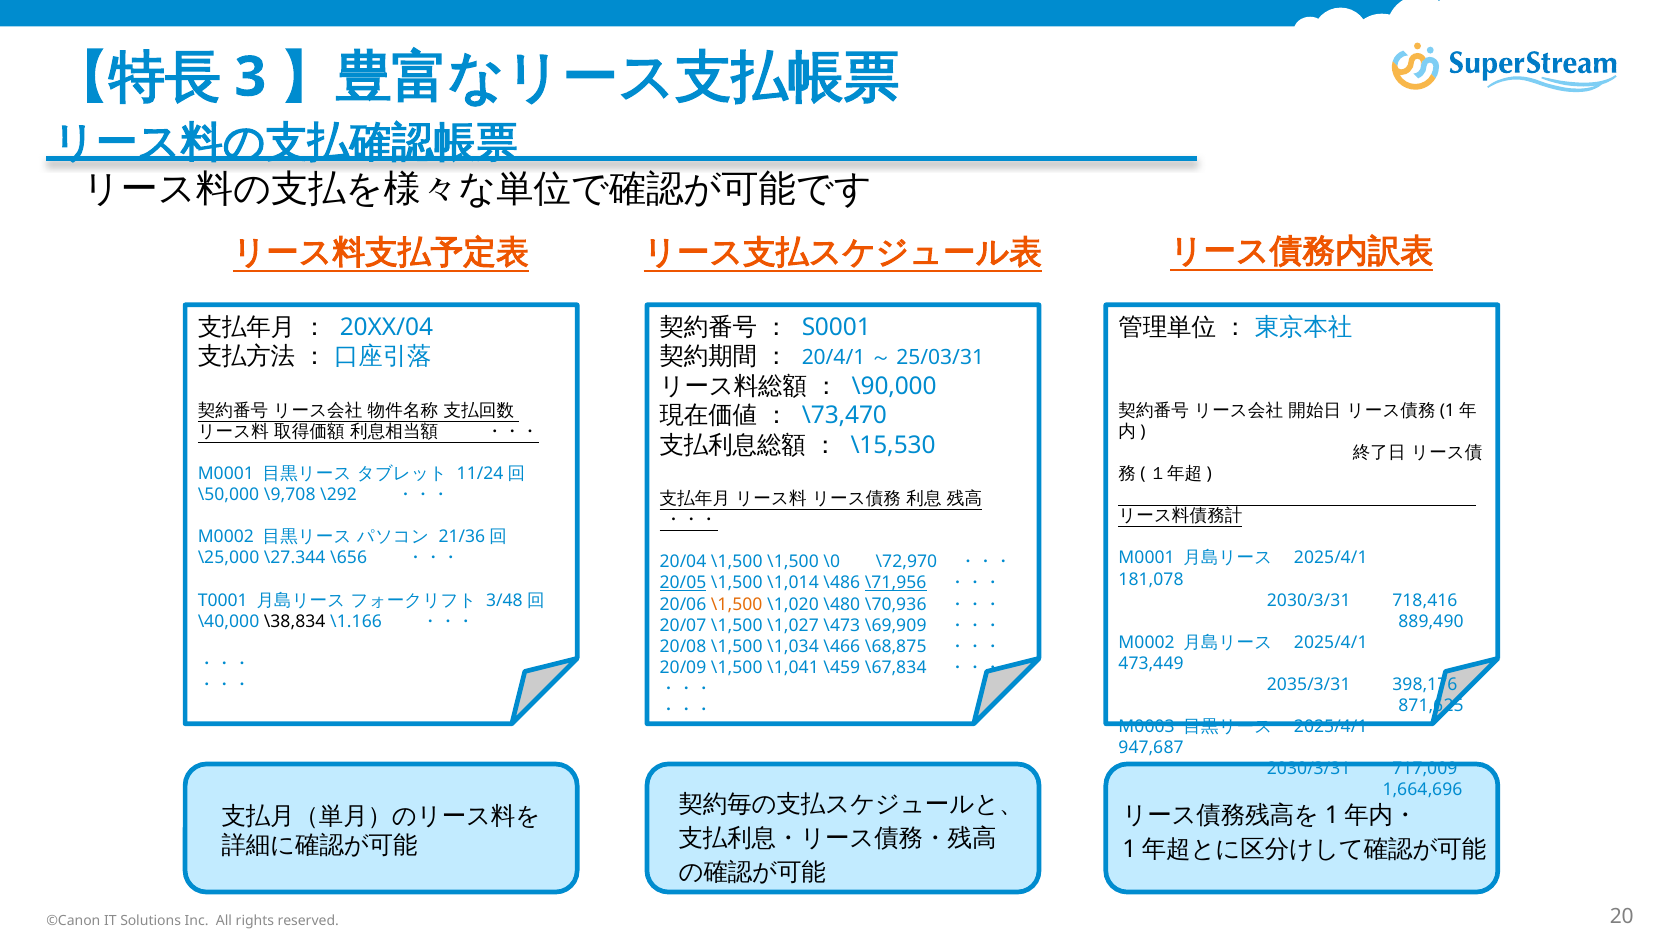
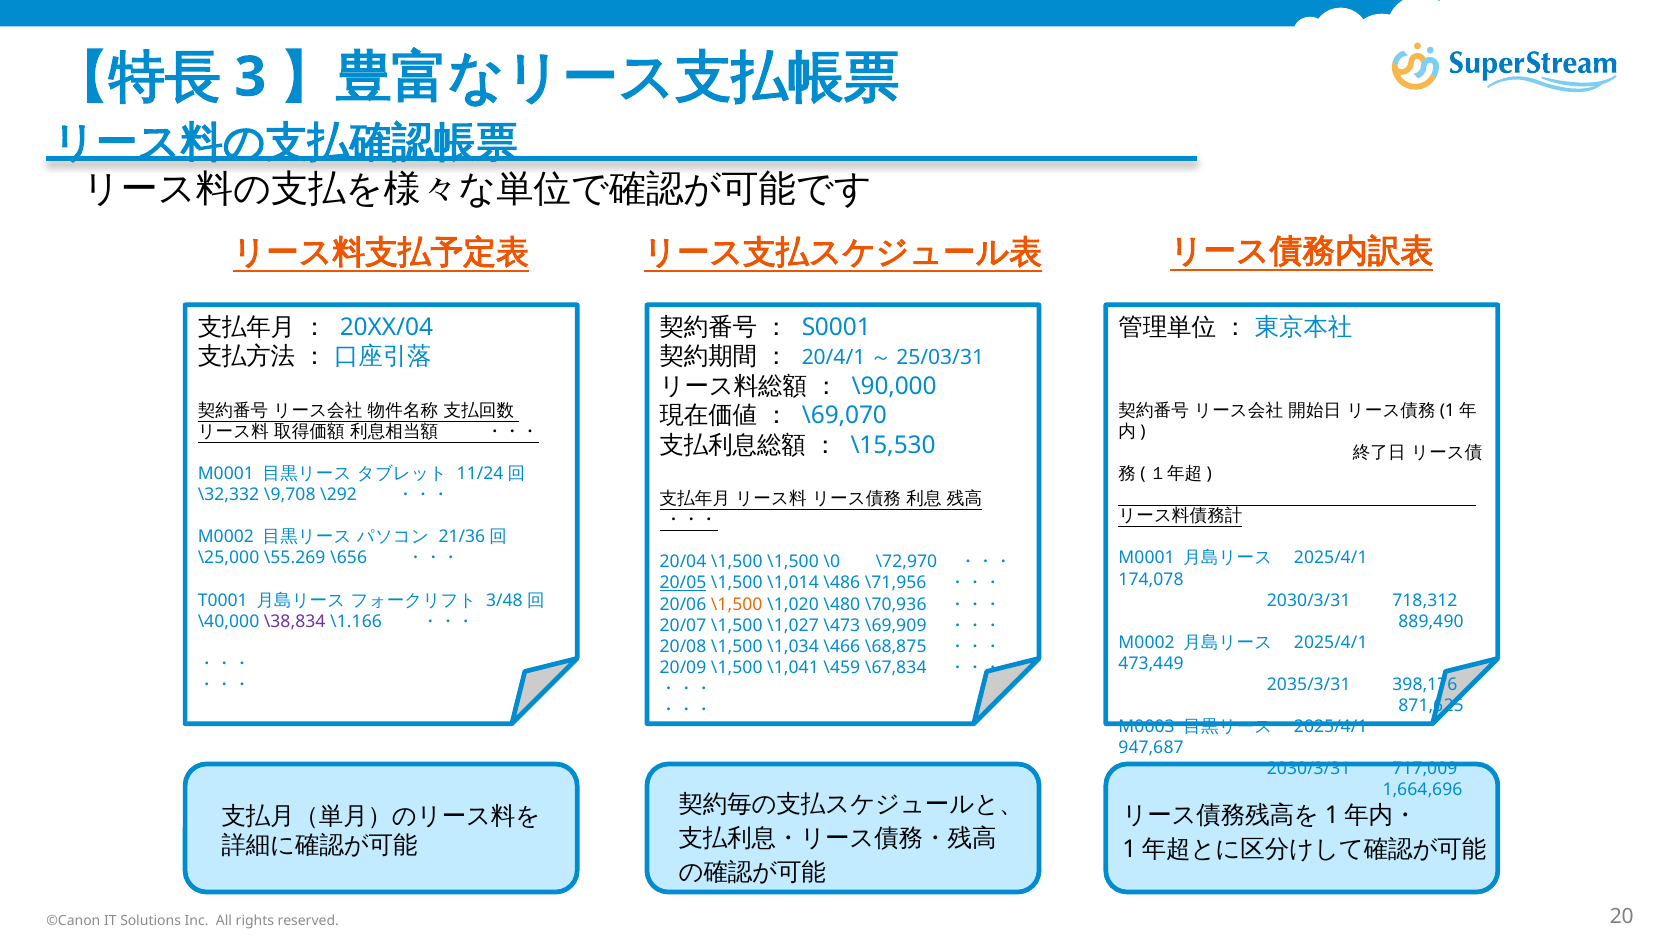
\73,470: \73,470 -> \69,070 (844, 416)
\50,000: \50,000 -> \32,332 (229, 495)
\27.344: \27.344 -> \55.269 (295, 558)
181,078: 181,078 -> 174,078 (1151, 579)
\71,956 underline: present -> none (896, 583)
718,416: 718,416 -> 718,312 (1425, 600)
\38,834 colour: black -> purple (295, 621)
